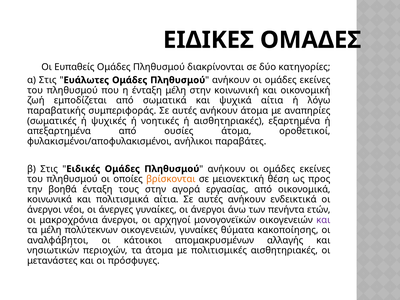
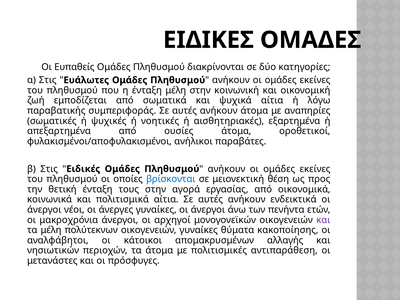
βρίσκονται colour: orange -> blue (171, 179)
βοηθά: βοηθά -> θετική (62, 189)
πολιτισμικές αισθητηριακές: αισθητηριακές -> αντιπαράθεση (284, 251)
